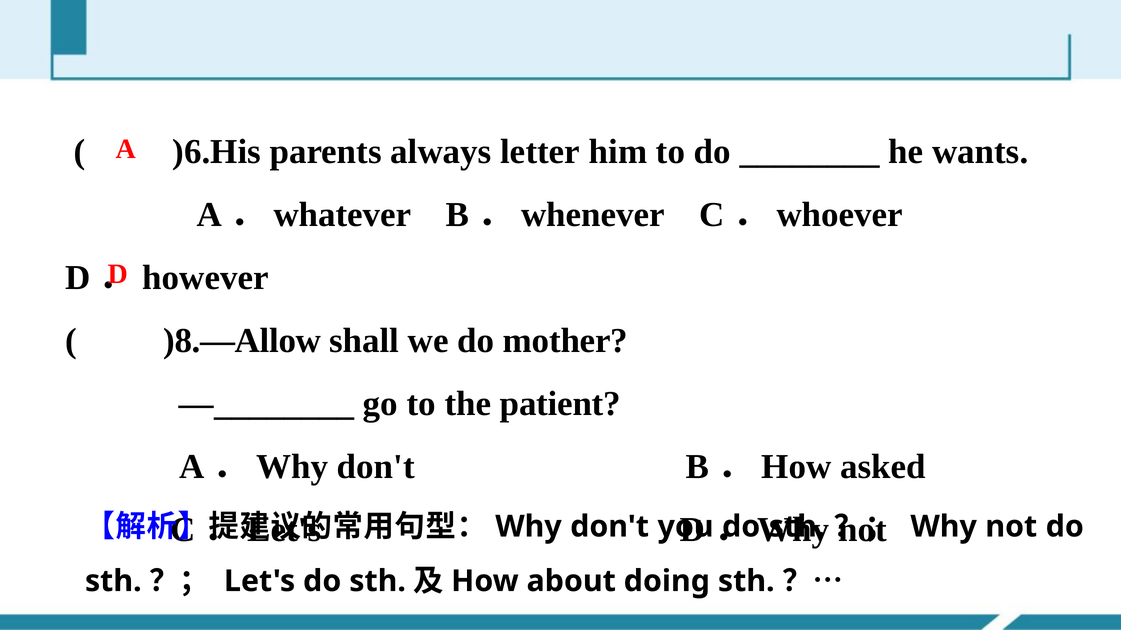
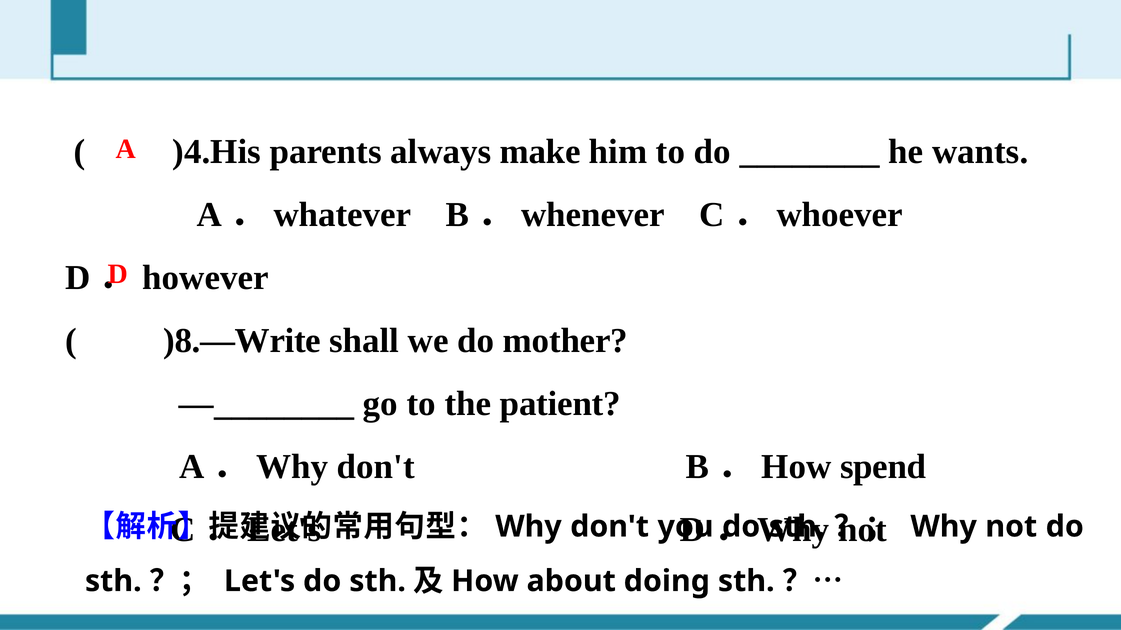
)6.His: )6.His -> )4.His (217, 152)
letter: letter -> make (540, 152)
)8.—Allow: )8.—Allow -> )8.—Write (242, 341)
asked: asked -> spend (883, 467)
